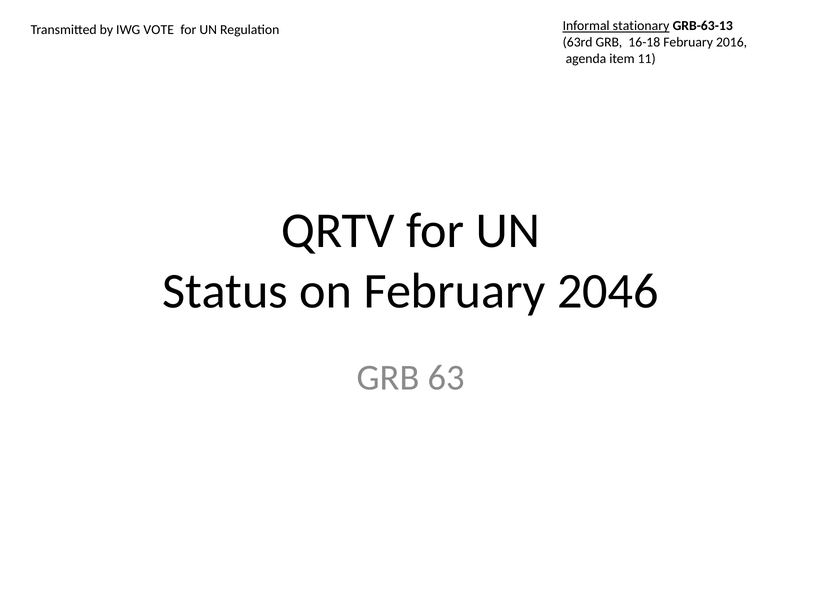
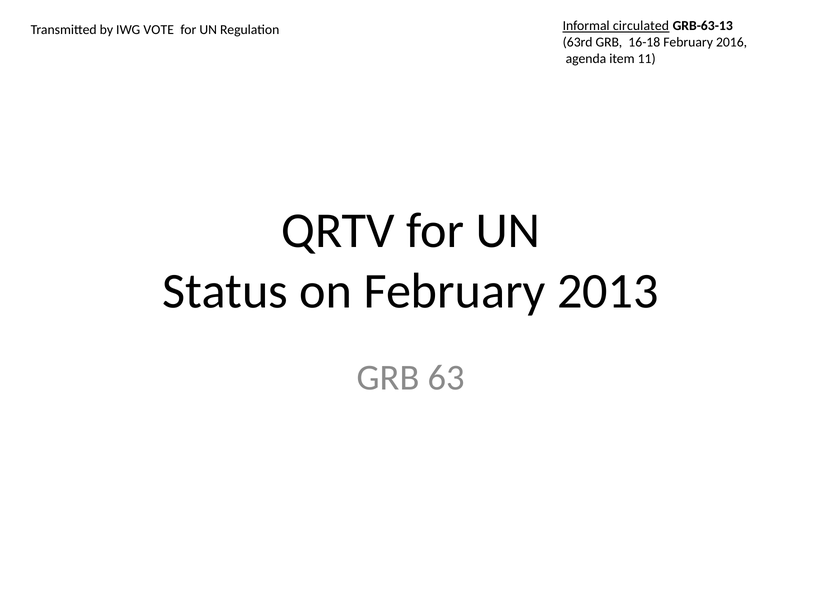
stationary: stationary -> circulated (641, 26)
2046: 2046 -> 2013 (608, 291)
